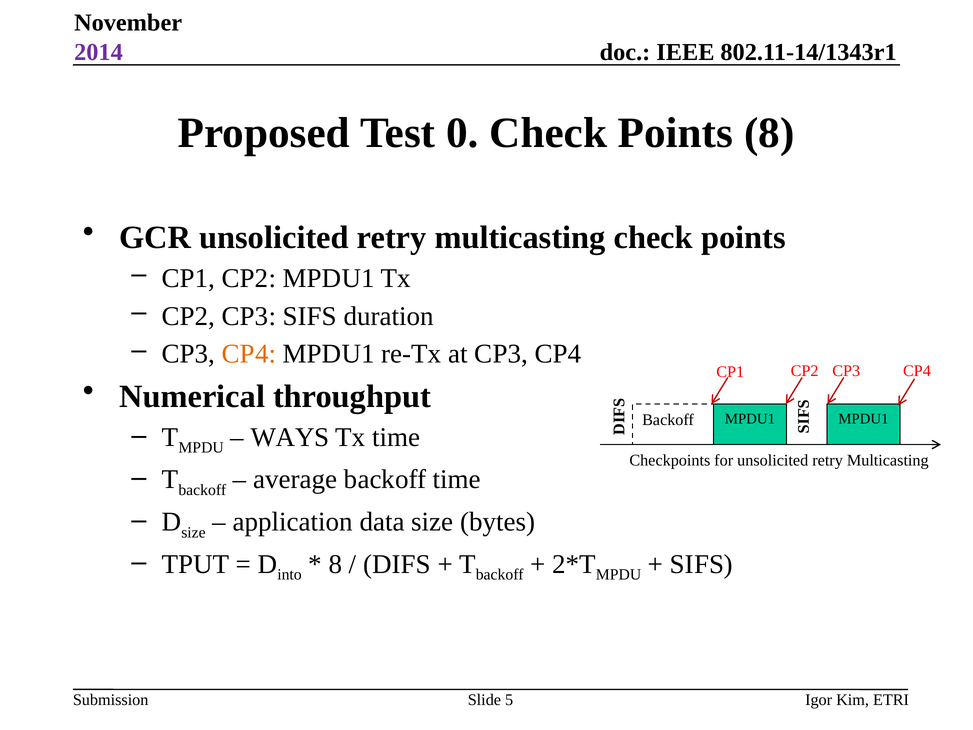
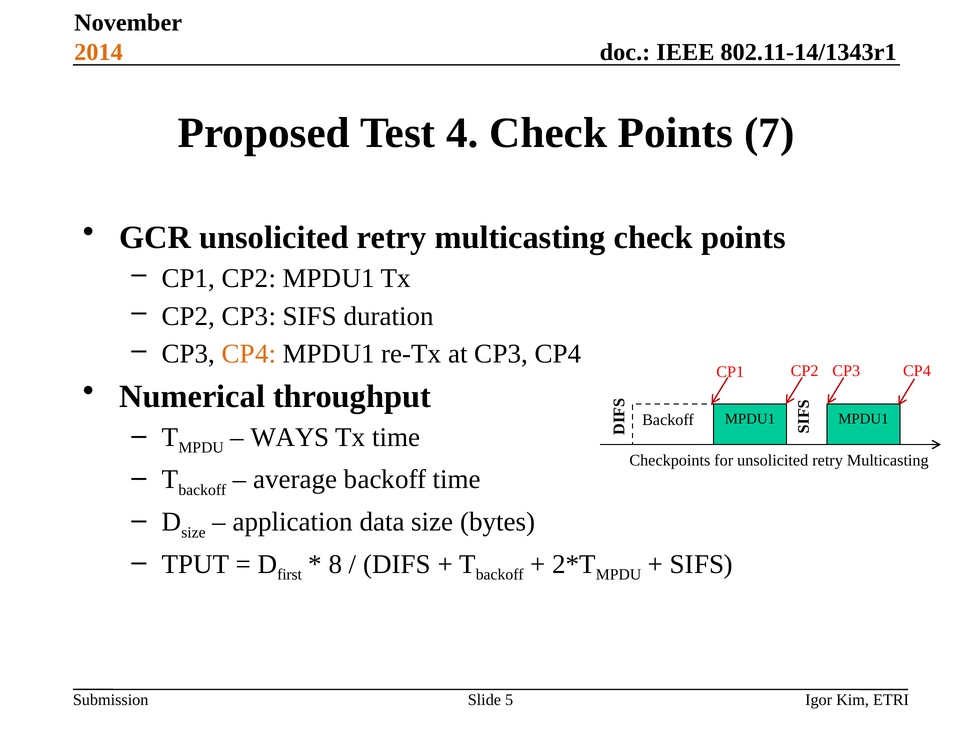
2014 colour: purple -> orange (98, 52)
0: 0 -> 4 (462, 133)
Points 8: 8 -> 7 (769, 133)
into: into -> first (290, 574)
